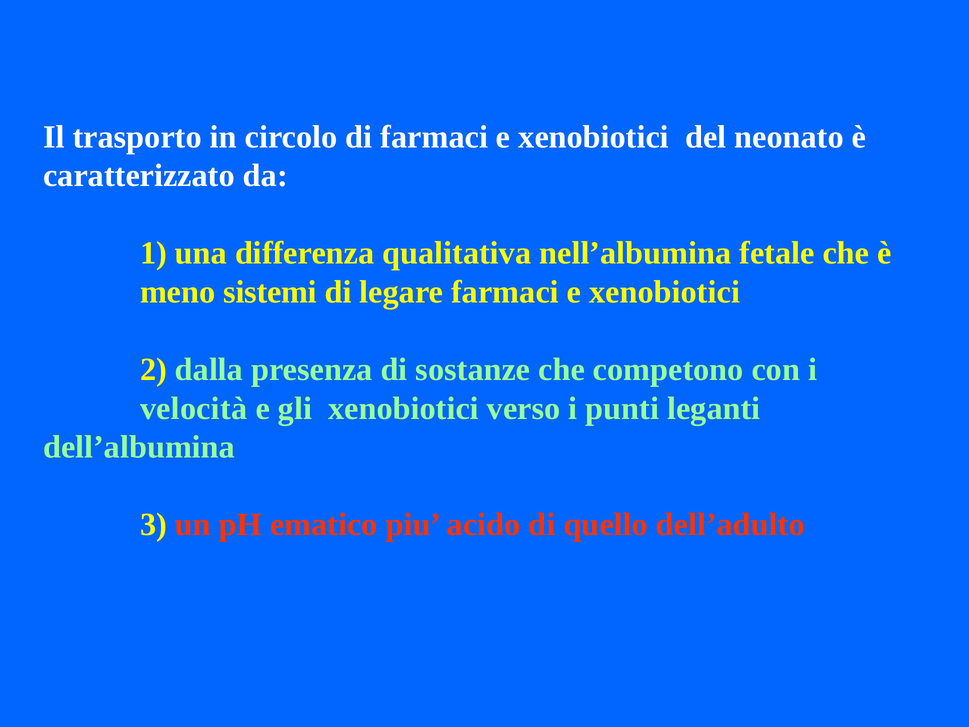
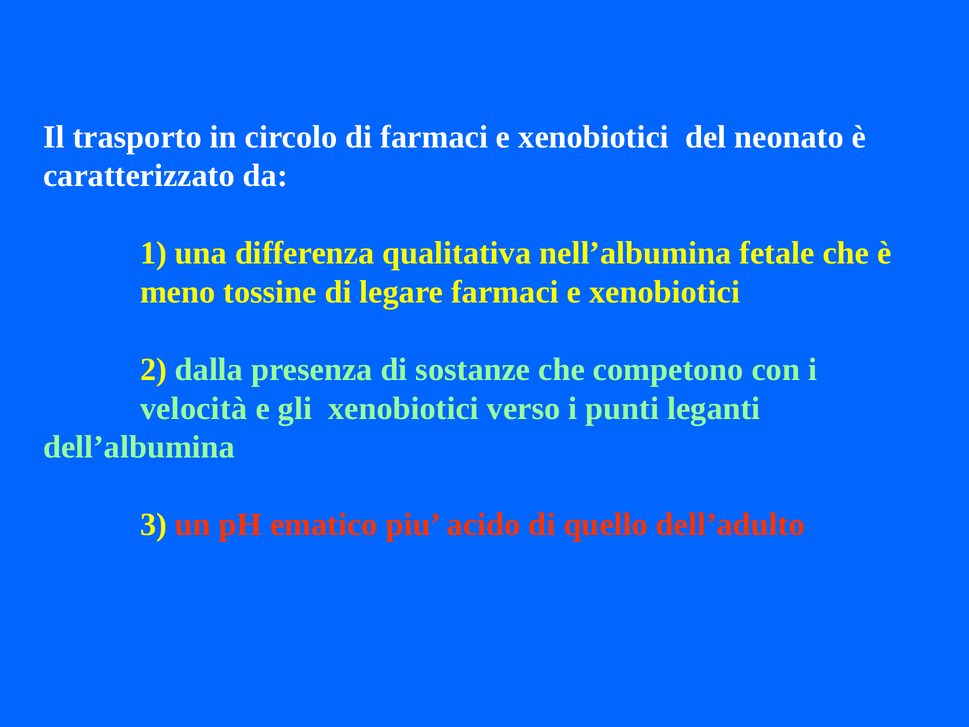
sistemi: sistemi -> tossine (270, 292)
